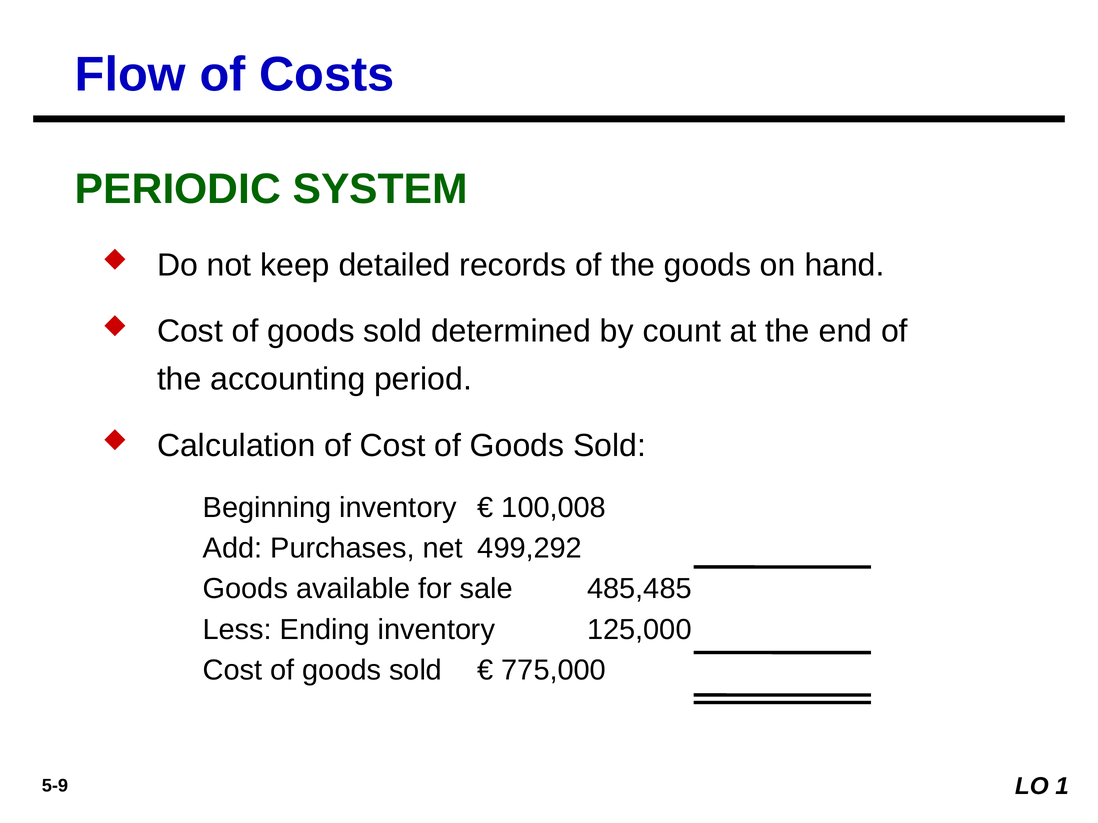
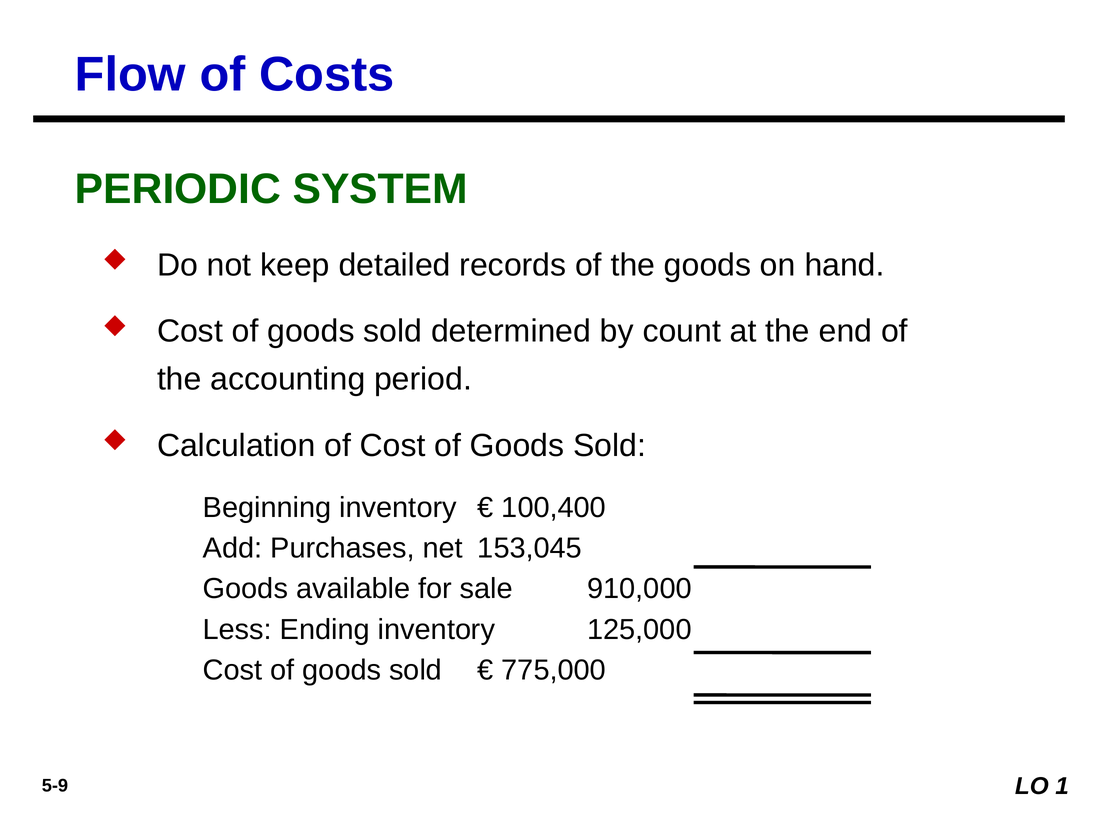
100,008: 100,008 -> 100,400 (554, 508)
499,292: 499,292 -> 153,045 (530, 549)
485,485: 485,485 -> 910,000 (639, 589)
